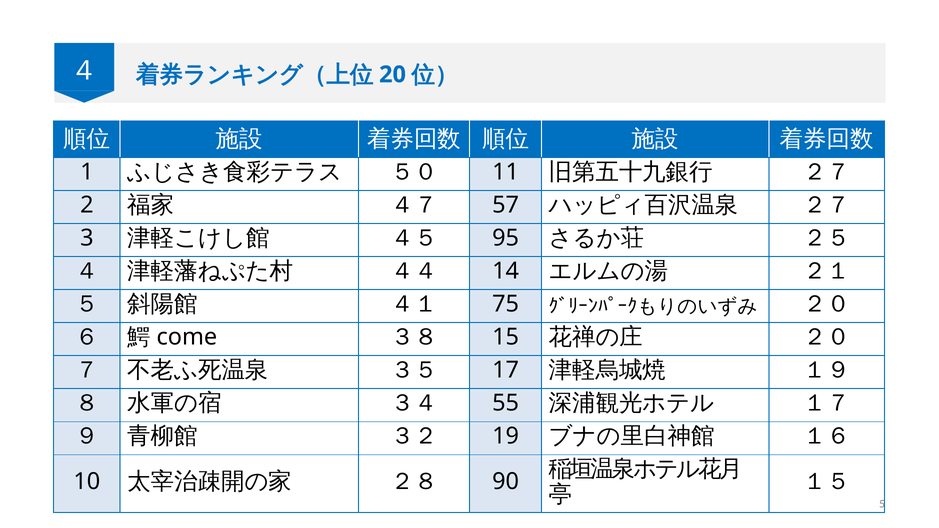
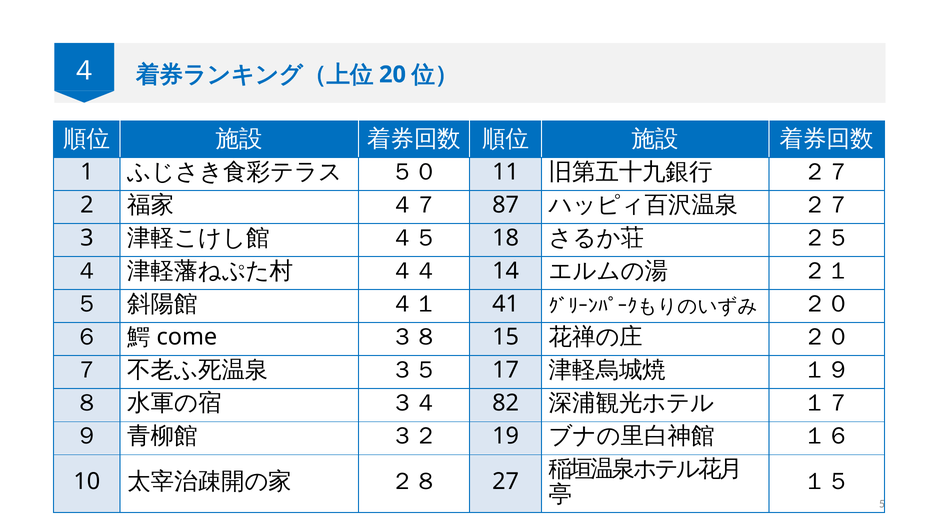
57: 57 -> 87 (506, 205)
95: 95 -> 18 (506, 238)
75: 75 -> 41 (506, 304)
55: 55 -> 82 (506, 403)
90: 90 -> 27 (506, 482)
